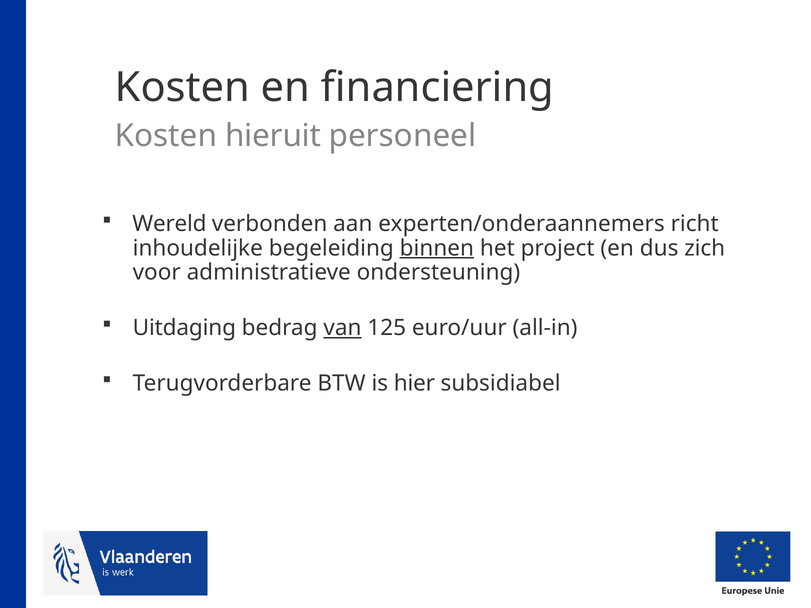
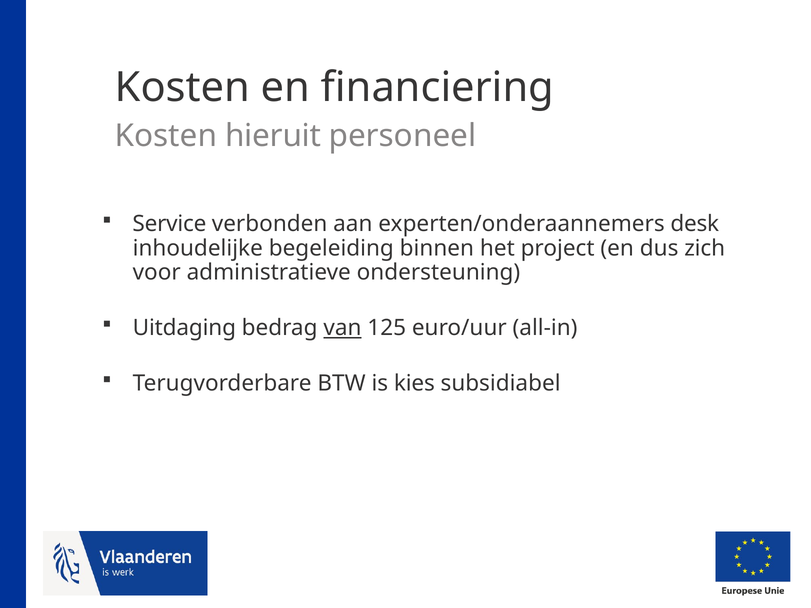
Wereld: Wereld -> Service (169, 224)
richt: richt -> desk (695, 224)
binnen underline: present -> none (437, 248)
hier: hier -> kies (414, 384)
